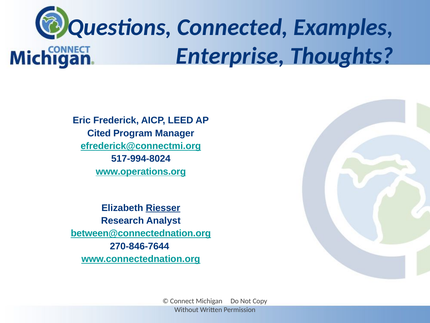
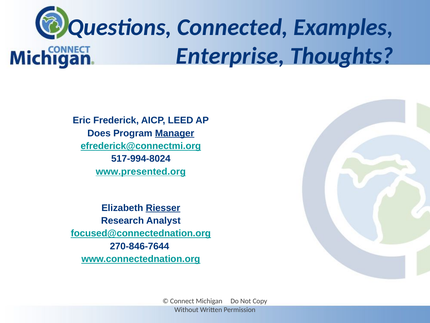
Cited: Cited -> Does (99, 133)
Manager underline: none -> present (175, 133)
www.operations.org: www.operations.org -> www.presented.org (141, 171)
between@connectednation.org: between@connectednation.org -> focused@connectednation.org (141, 233)
